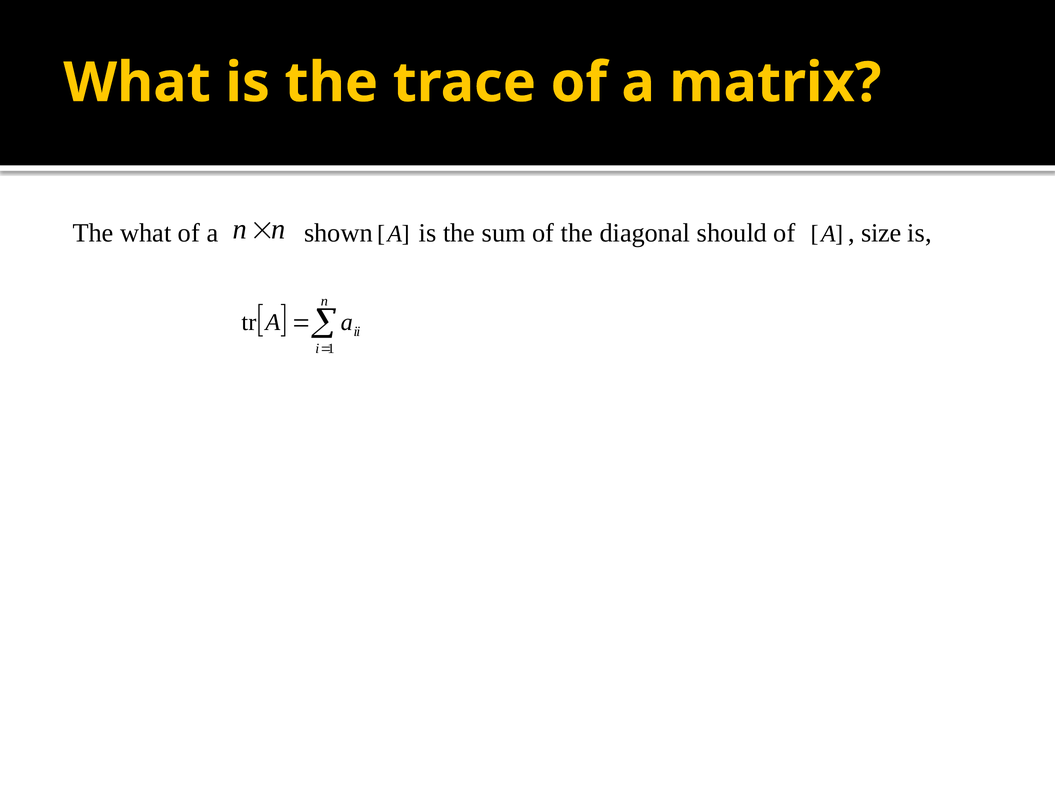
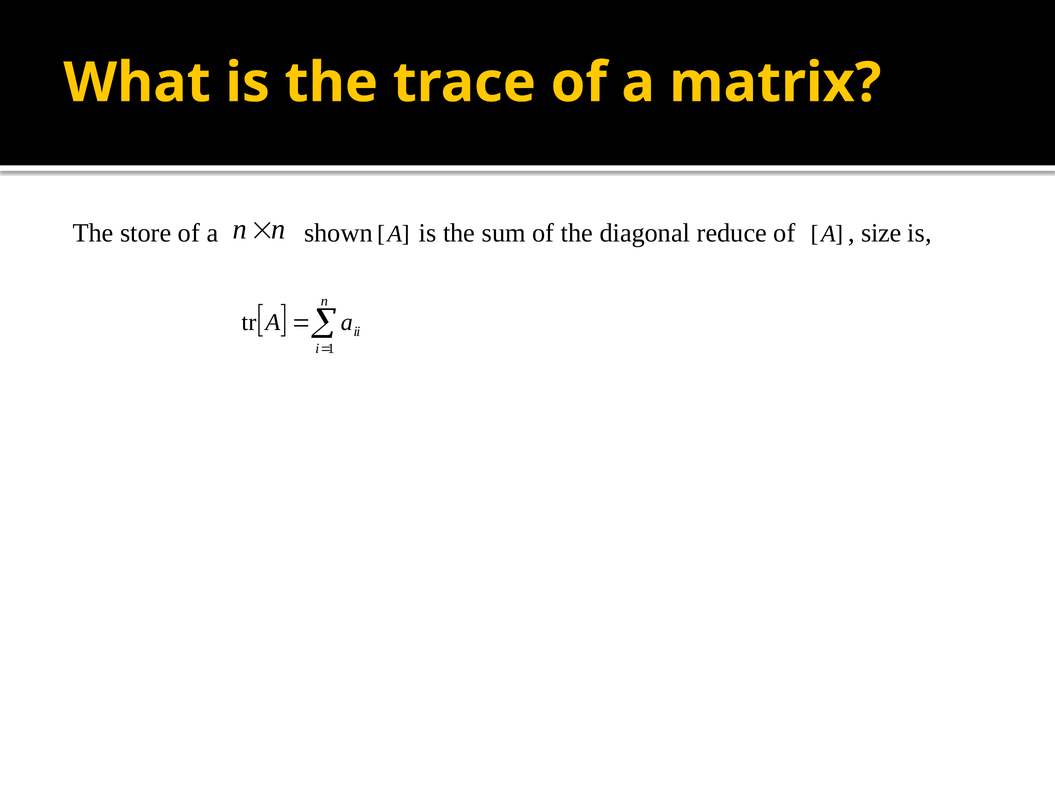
The what: what -> store (146, 233)
should: should -> reduce (732, 233)
